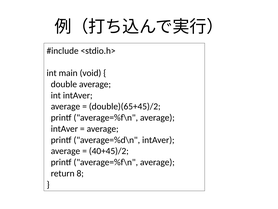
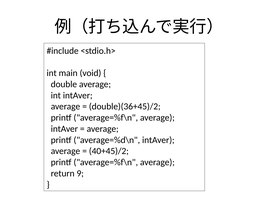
double)(65+45)/2: double)(65+45)/2 -> double)(36+45)/2 (125, 106)
8: 8 -> 9 (80, 173)
